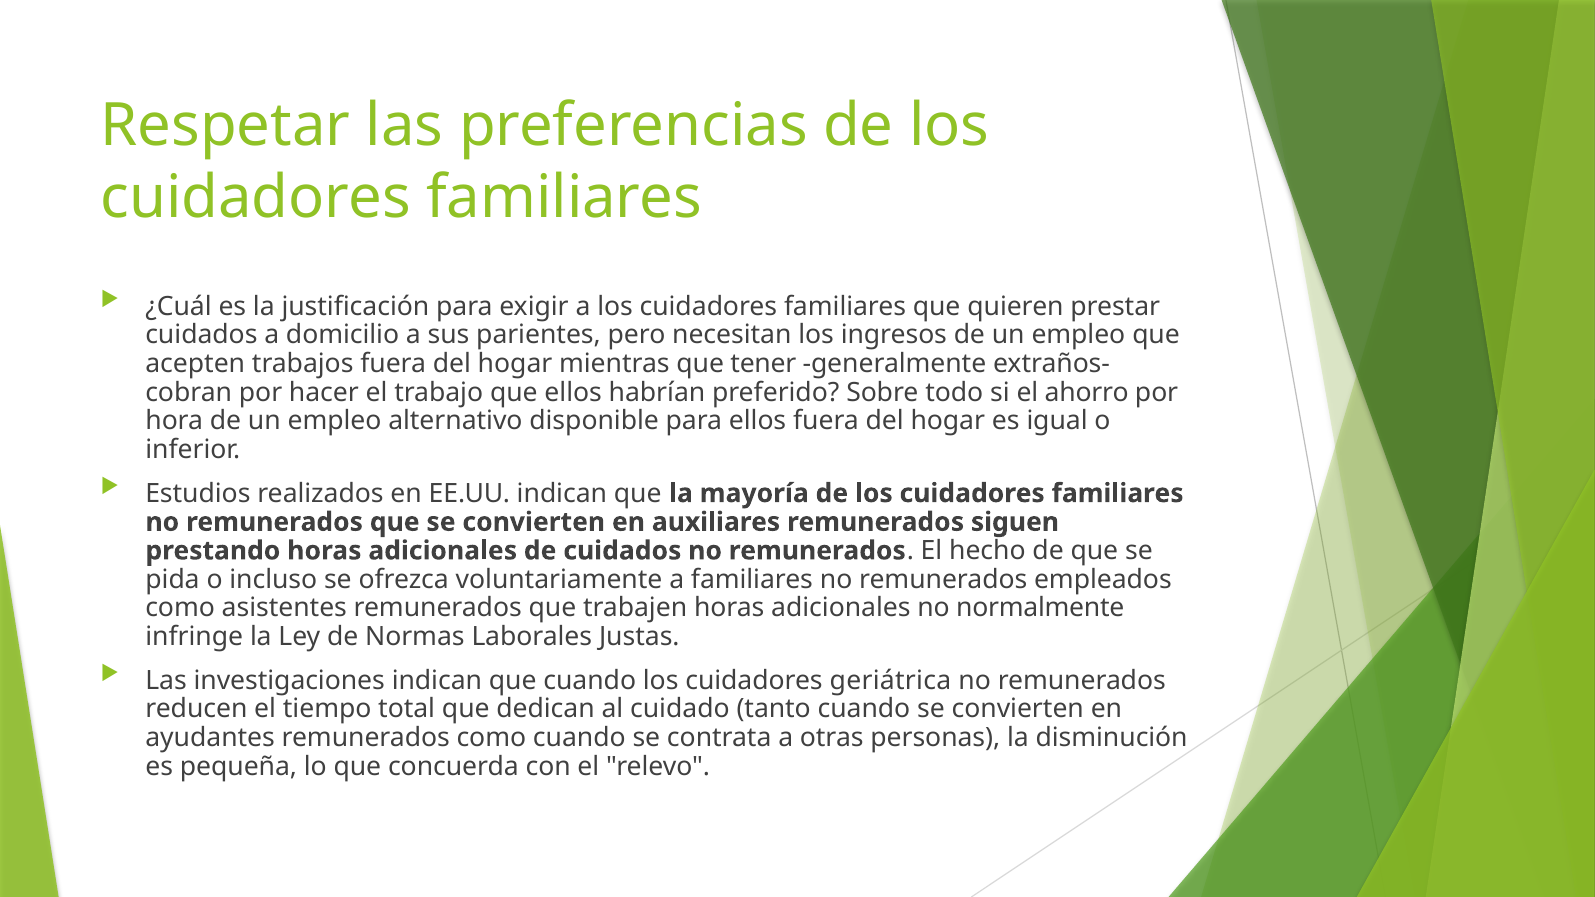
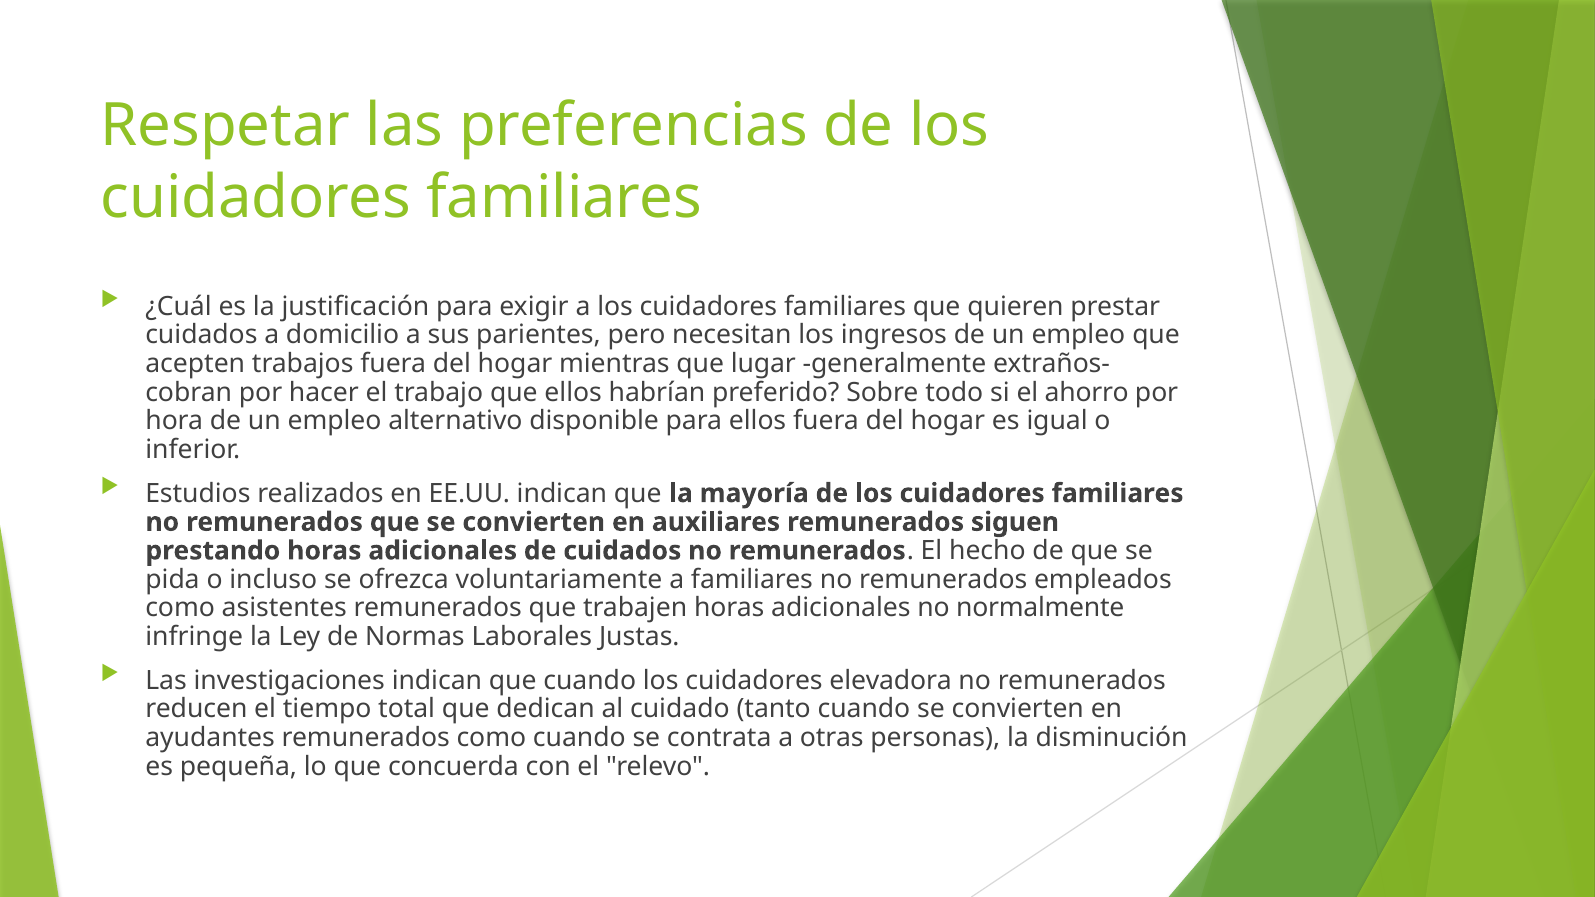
tener: tener -> lugar (763, 364)
geriátrica: geriátrica -> elevadora (891, 680)
